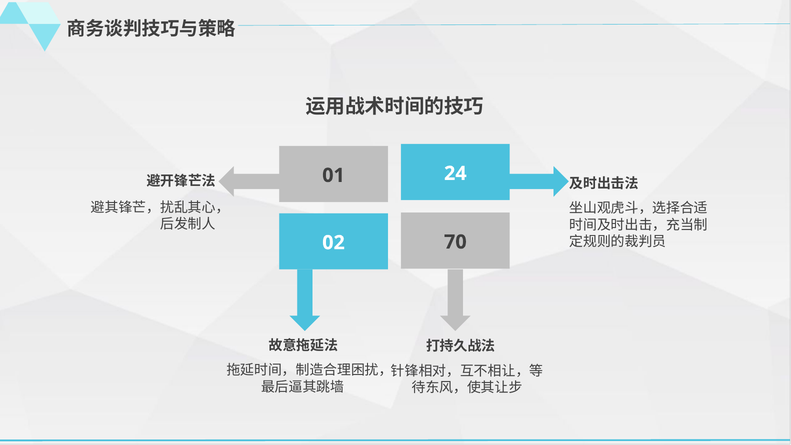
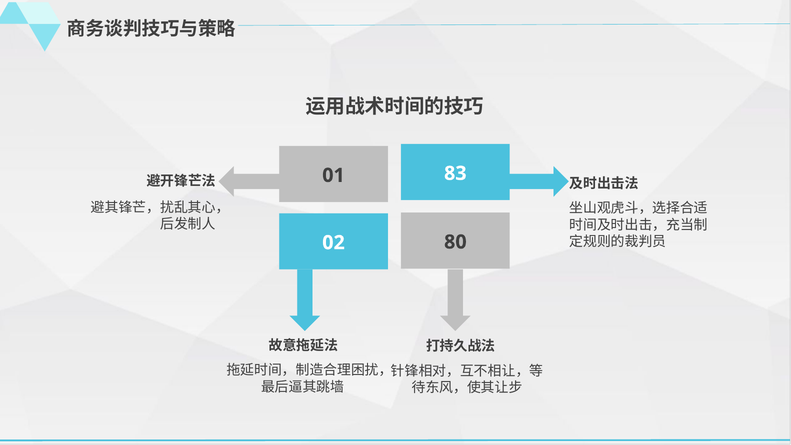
24: 24 -> 83 (455, 173)
70: 70 -> 80 (455, 242)
